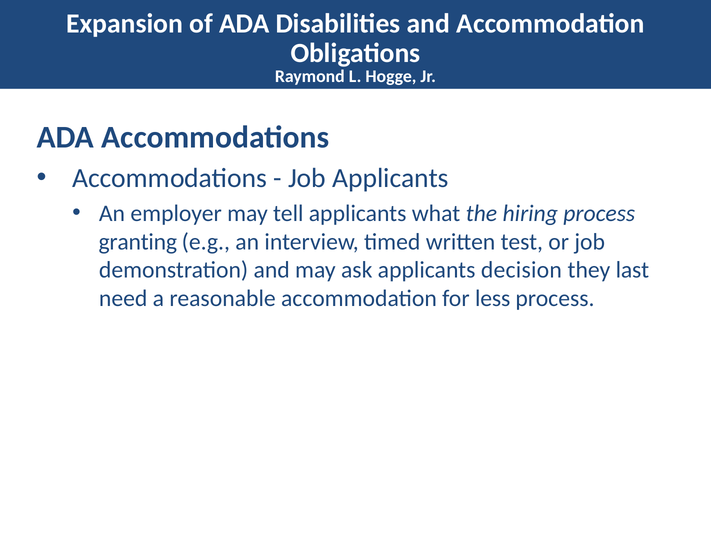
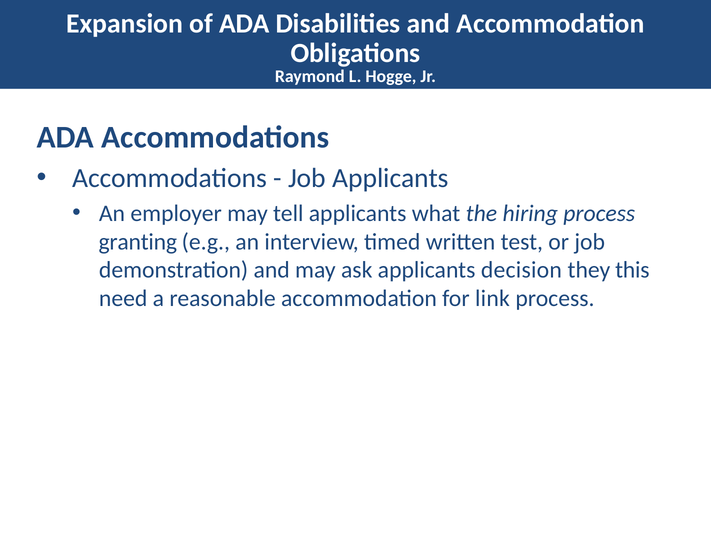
last: last -> this (632, 270)
less: less -> link (492, 299)
